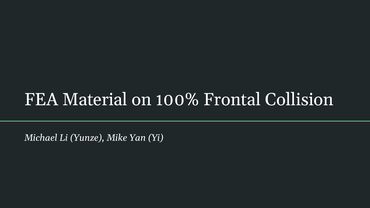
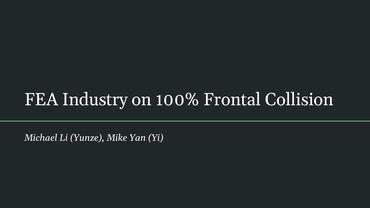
Material: Material -> Industry (95, 100)
